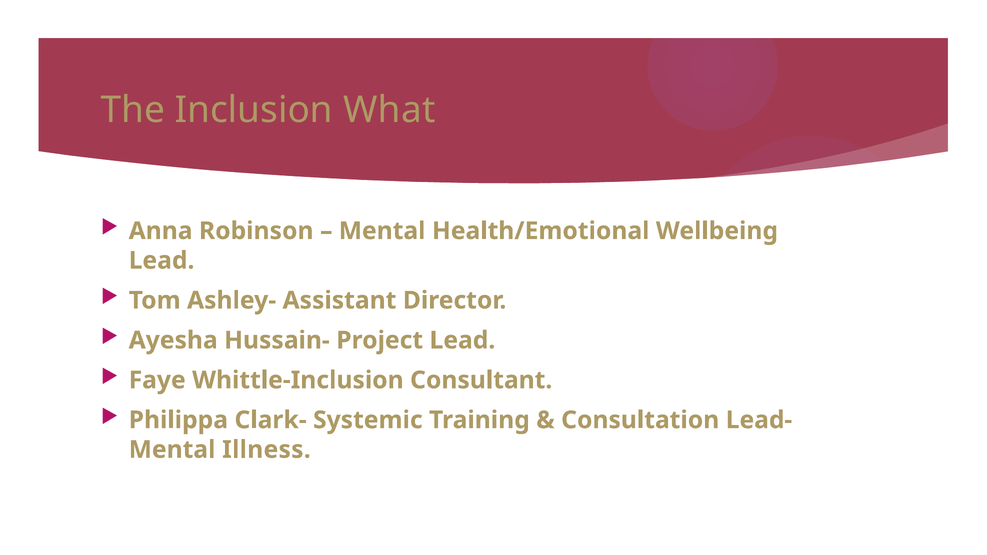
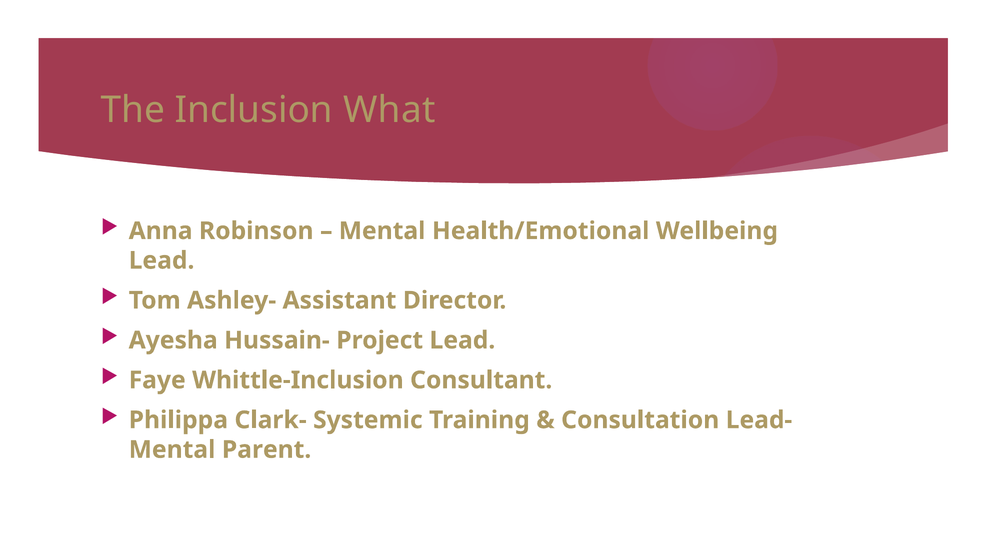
Illness: Illness -> Parent (267, 450)
